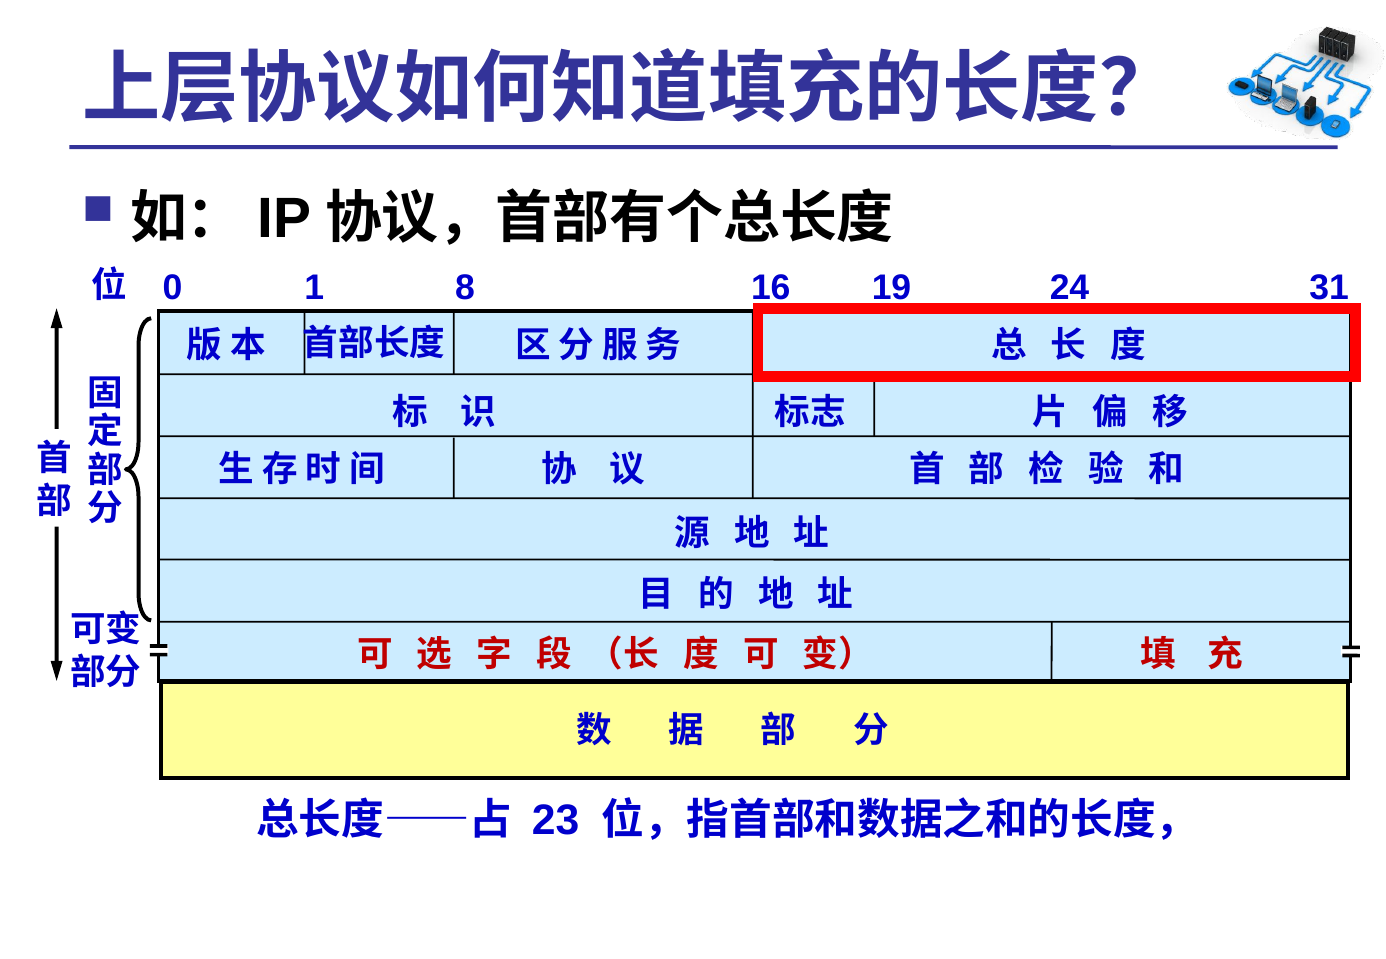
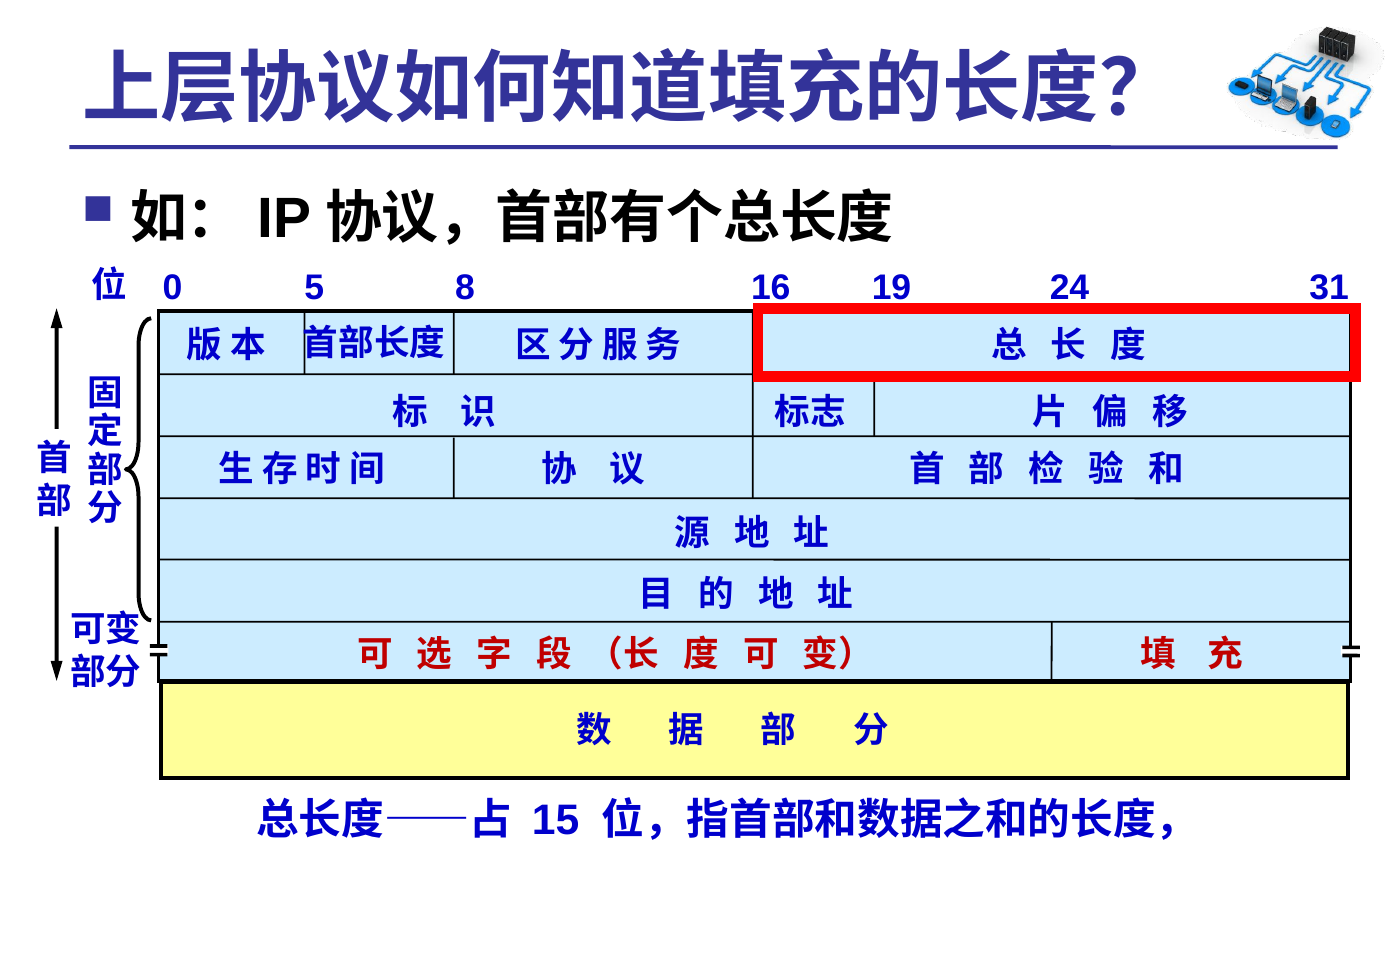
1: 1 -> 5 (314, 288)
23: 23 -> 15 (556, 820)
